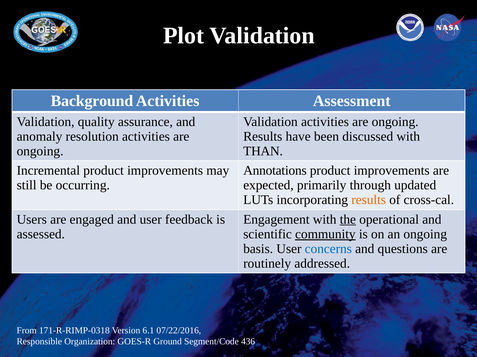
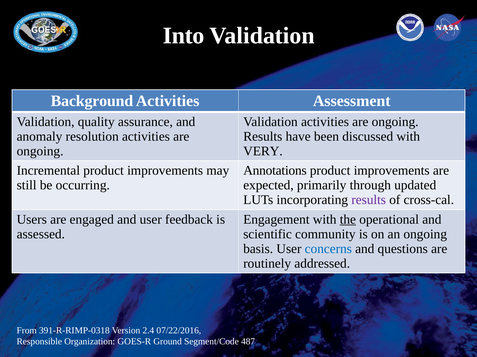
Plot: Plot -> Into (184, 36)
THAN: THAN -> VERY (263, 151)
results colour: orange -> purple (369, 200)
community underline: present -> none (325, 235)
171-R-RIMP-0318: 171-R-RIMP-0318 -> 391-R-RIMP-0318 (74, 331)
6.1: 6.1 -> 2.4 (148, 331)
436: 436 -> 487 (248, 342)
